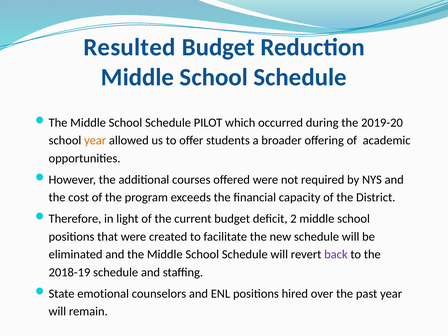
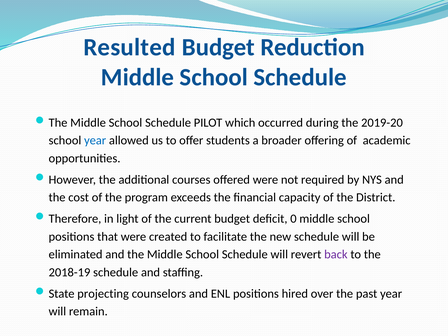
year colour: orange -> blue (95, 141)
2: 2 -> 0 (293, 219)
emotional: emotional -> projecting (103, 294)
